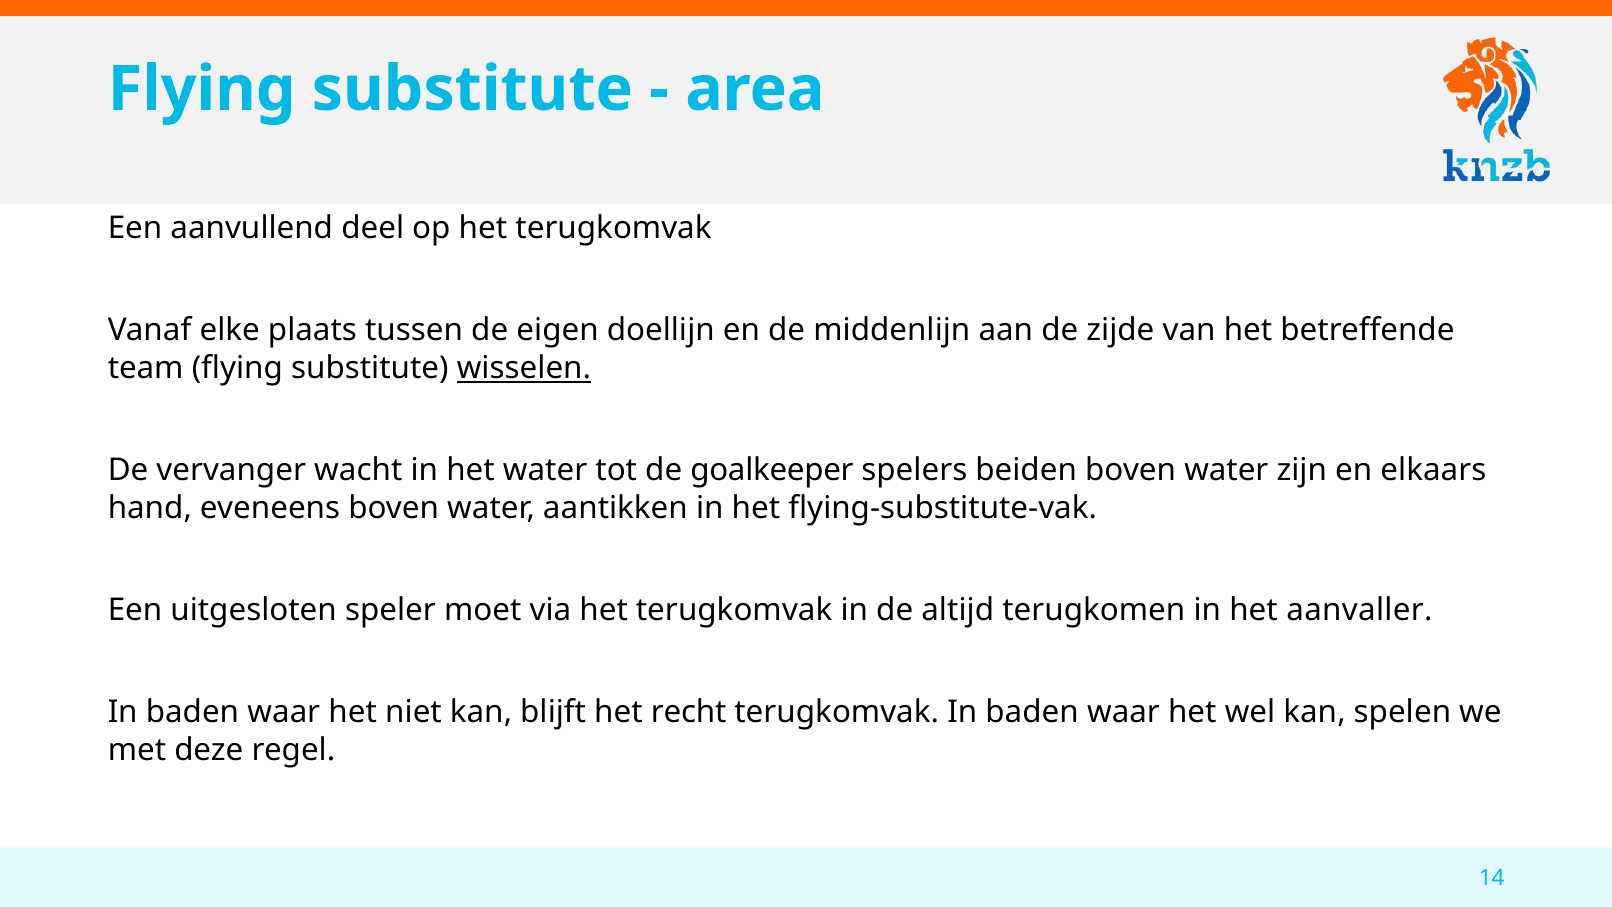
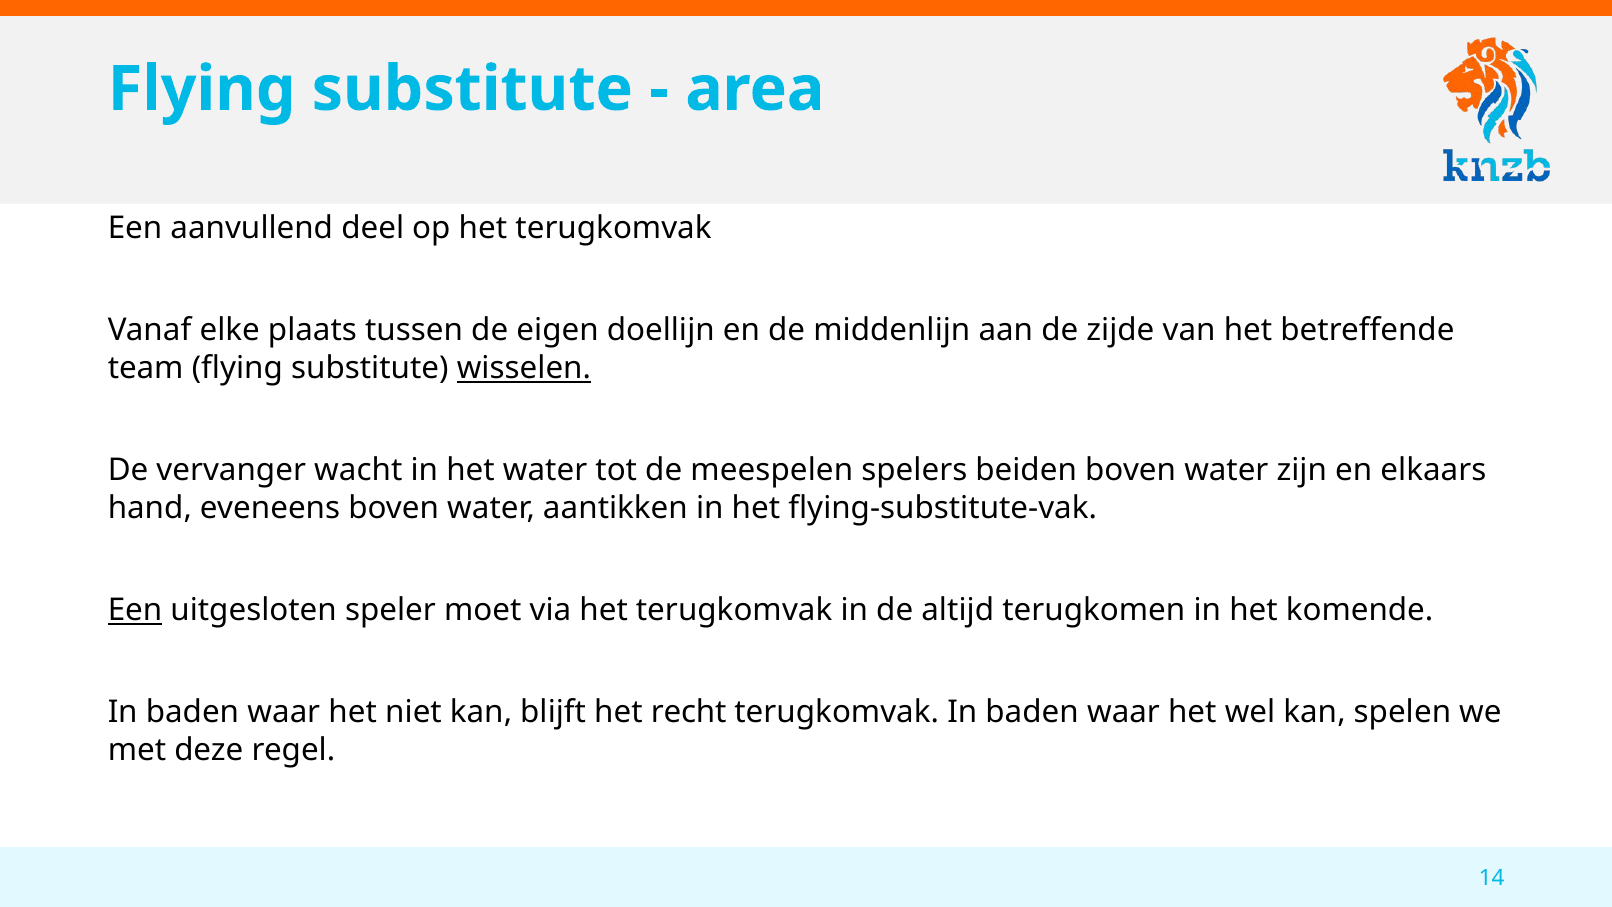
goalkeeper: goalkeeper -> meespelen (772, 470)
Een underline: none -> present (135, 610)
aanvaller: aanvaller -> komende (1360, 610)
